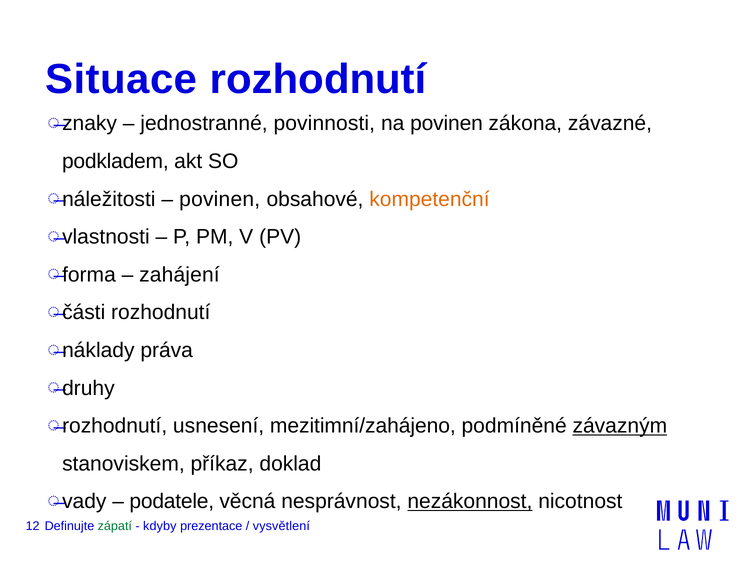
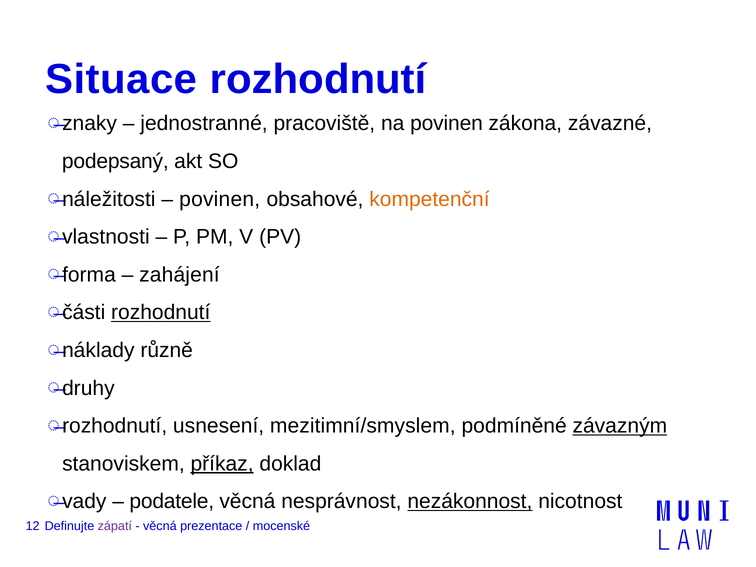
povinnosti: povinnosti -> pracoviště (324, 124)
podkladem: podkladem -> podepsaný (115, 161)
rozhodnutí underline: none -> present (161, 312)
práva: práva -> různě (167, 350)
mezitimní/zahájeno: mezitimní/zahájeno -> mezitimní/smyslem (363, 426)
příkaz underline: none -> present (222, 464)
zápatí colour: green -> purple (115, 526)
kdyby: kdyby -> věcná (160, 526)
vysvětlení: vysvětlení -> mocenské (281, 526)
